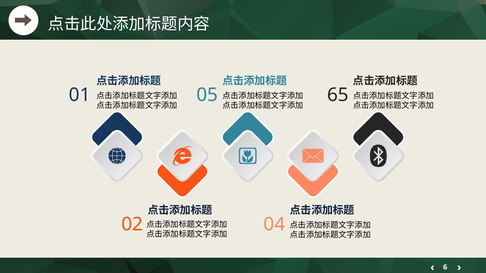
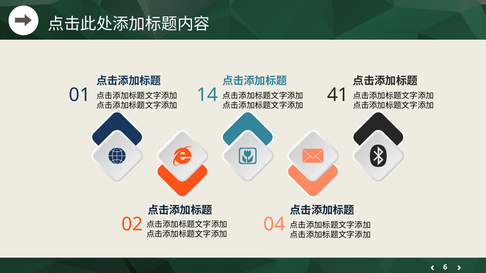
05: 05 -> 14 (207, 95)
65: 65 -> 41 (338, 95)
